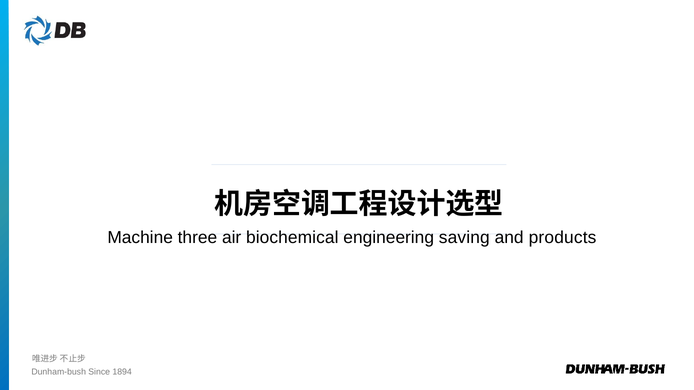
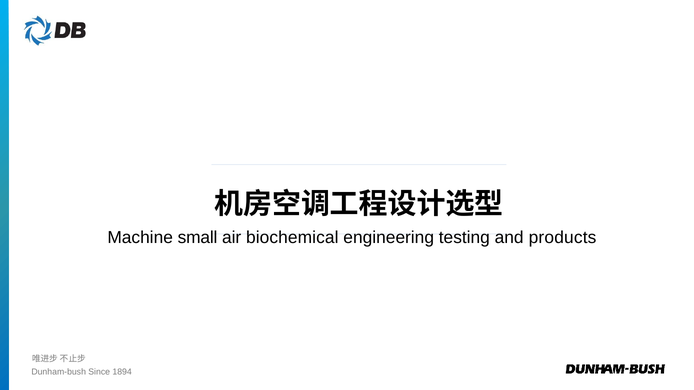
three: three -> small (198, 238)
saving: saving -> testing (464, 238)
